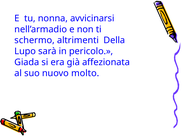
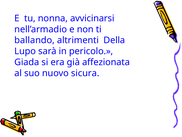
schermo: schermo -> ballando (35, 40)
molto: molto -> sicura (85, 73)
